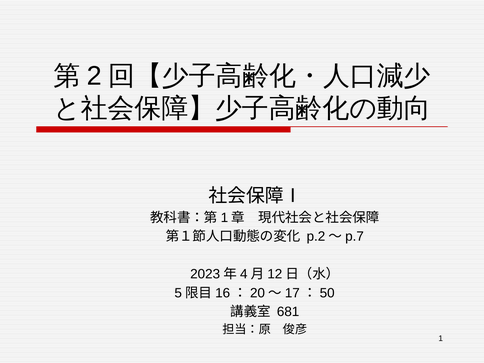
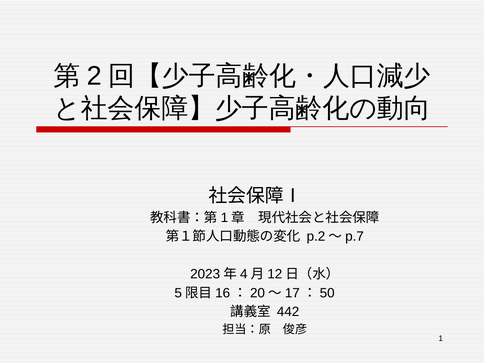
681: 681 -> 442 (288, 312)
